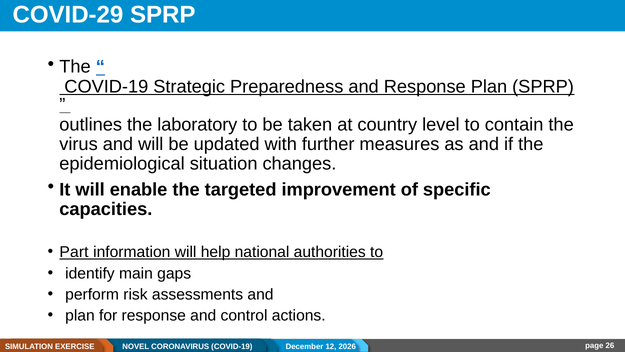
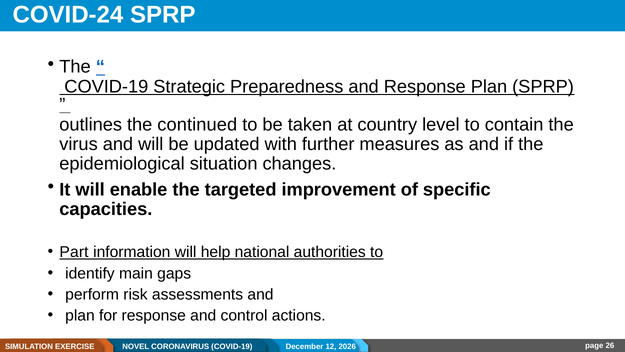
COVID-29: COVID-29 -> COVID-24 (68, 15)
laboratory: laboratory -> continued (197, 124)
